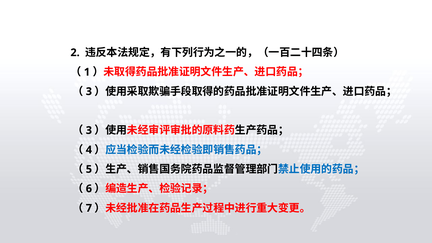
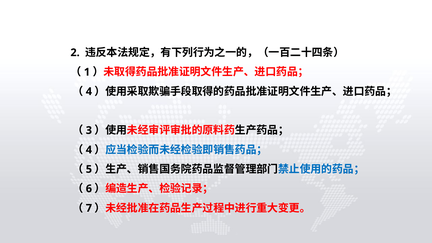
3: 3 -> 4 (89, 91)
